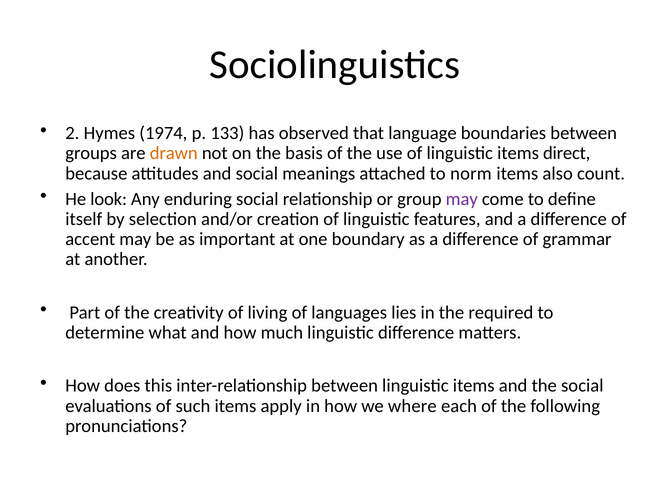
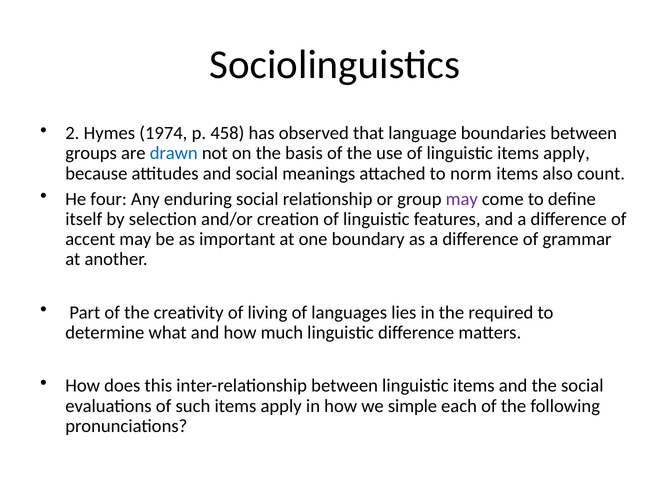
133: 133 -> 458 (227, 133)
drawn colour: orange -> blue (174, 153)
linguistic items direct: direct -> apply (567, 153)
look: look -> four (109, 199)
where: where -> simple (413, 406)
